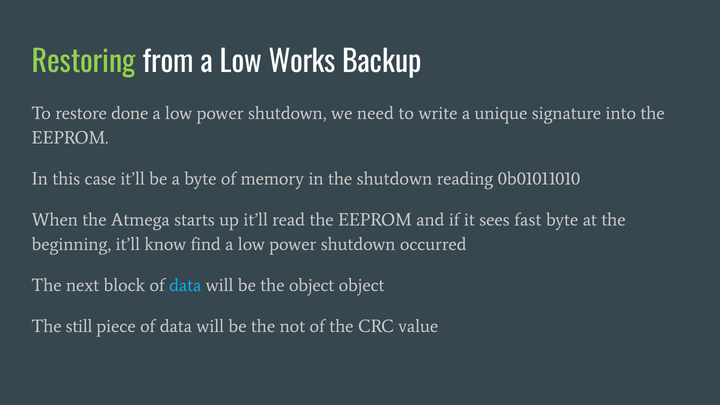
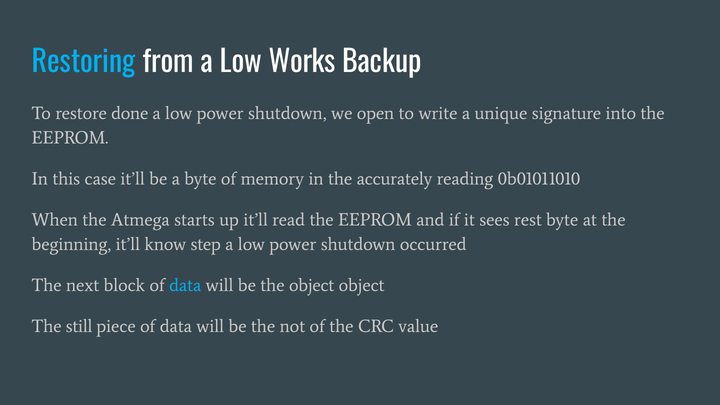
Restoring colour: light green -> light blue (84, 62)
need: need -> open (376, 113)
the shutdown: shutdown -> accurately (395, 179)
fast: fast -> rest (528, 220)
find: find -> step (206, 245)
